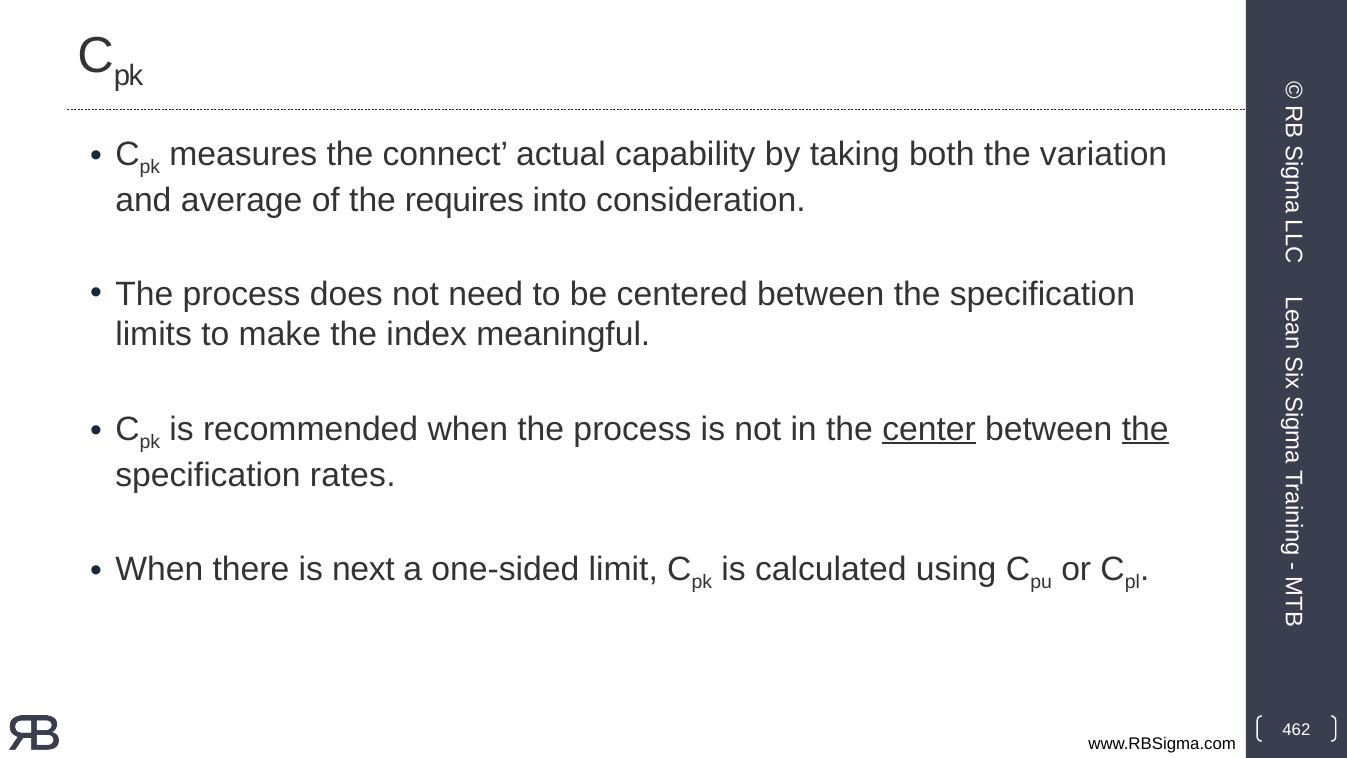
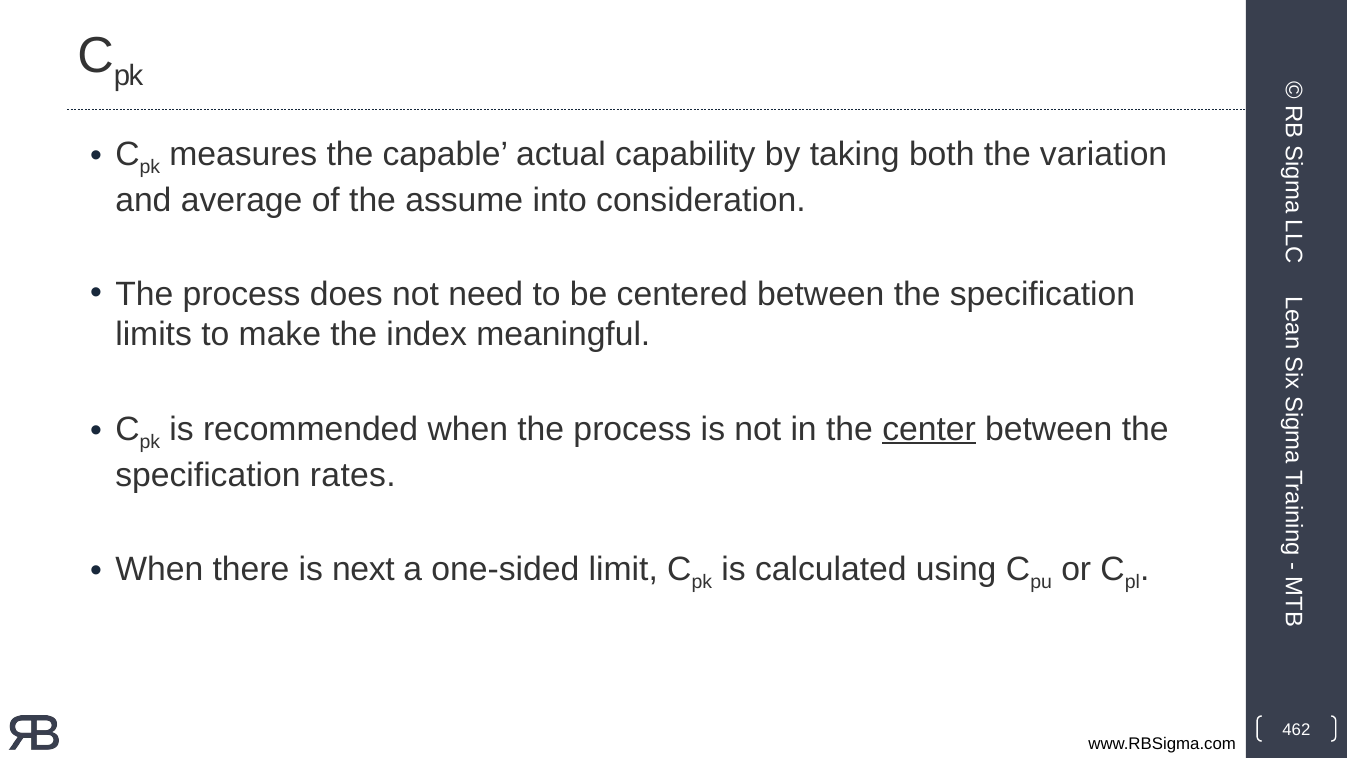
connect: connect -> capable (445, 154)
requires: requires -> assume (464, 200)
the underline: present -> none (1145, 429)
